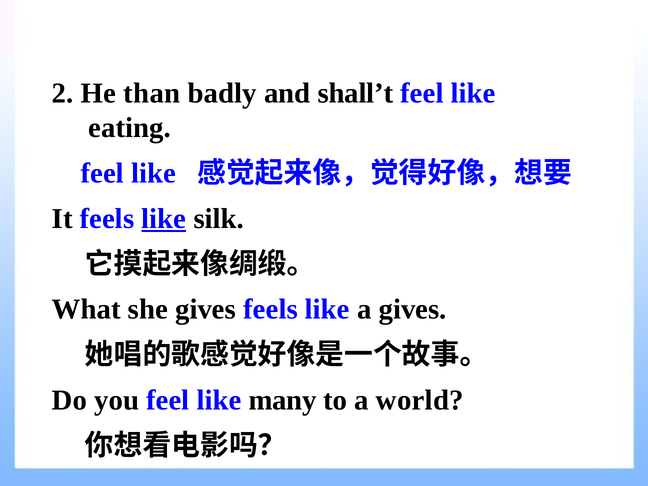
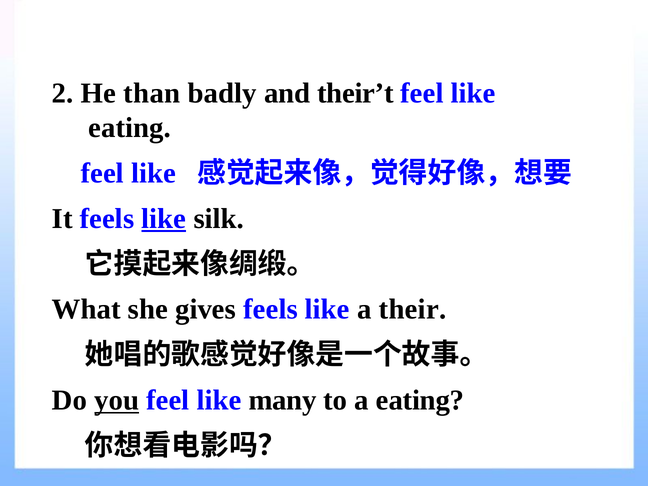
shall’t: shall’t -> their’t (355, 93)
a gives: gives -> their (412, 309)
you underline: none -> present (117, 400)
a world: world -> eating (420, 400)
